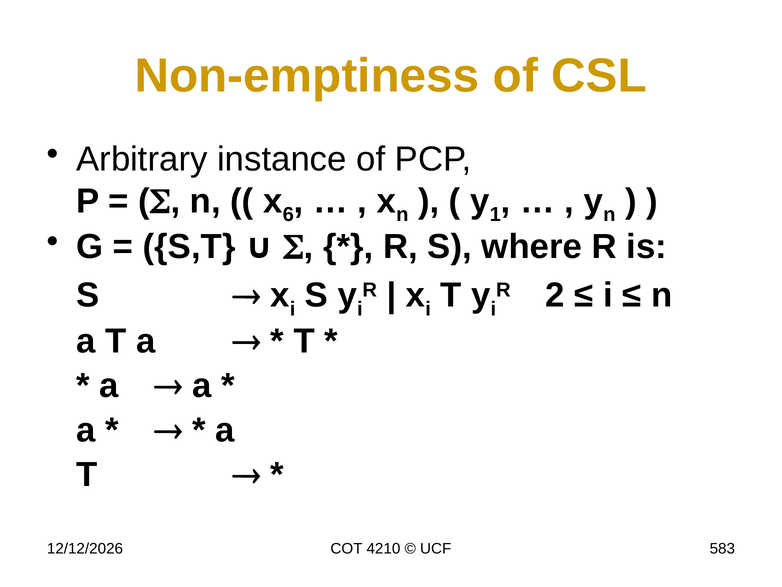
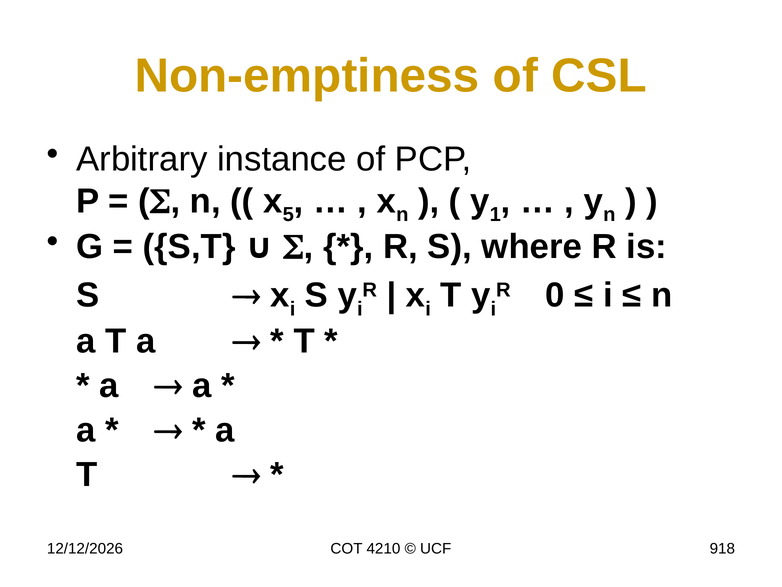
6: 6 -> 5 (288, 215)
2: 2 -> 0 (555, 295)
583: 583 -> 918 (722, 548)
